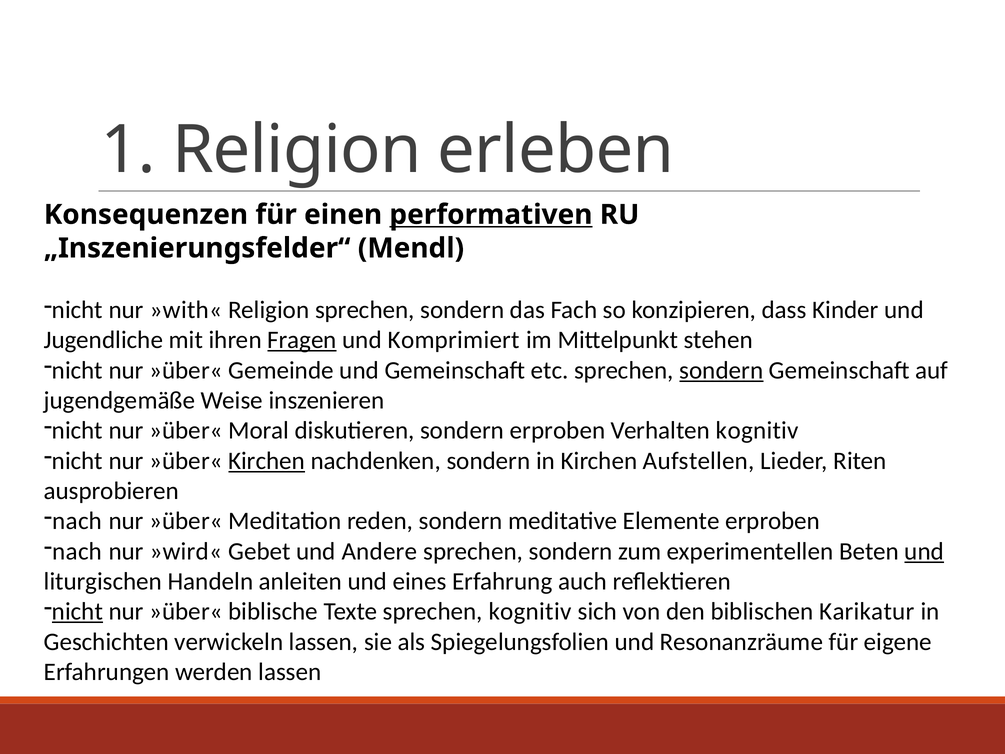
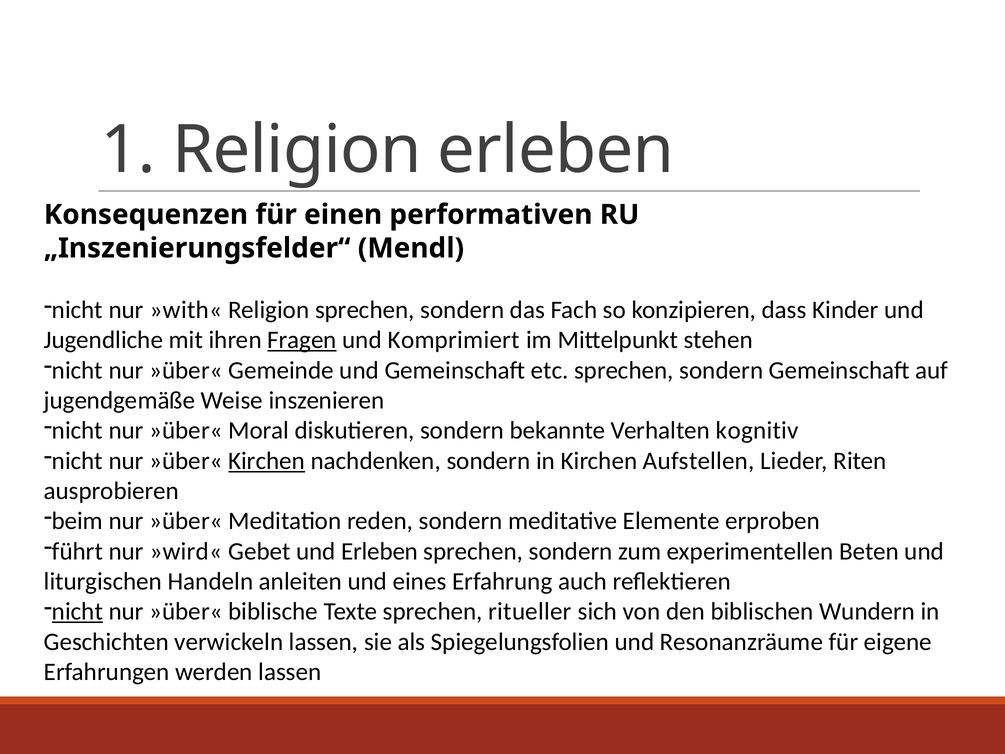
performativen underline: present -> none (491, 215)
sondern underline: present -> none (721, 370)
sondern erproben: erproben -> bekannte (558, 430)
nach: nach -> beim (77, 521)
nach: nach -> führt (77, 551)
und Andere: Andere -> Erleben (380, 551)
und underline: present -> none (924, 551)
sprechen kognitiv: kognitiv -> ritueller (530, 611)
Karikatur: Karikatur -> Wundern (867, 611)
